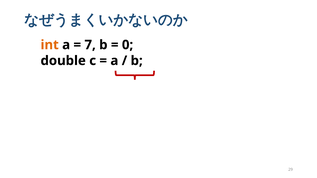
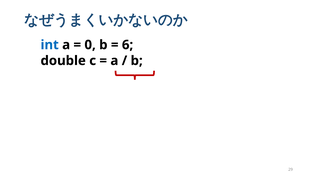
int colour: orange -> blue (50, 45)
7: 7 -> 0 (90, 45)
0: 0 -> 6 (128, 45)
